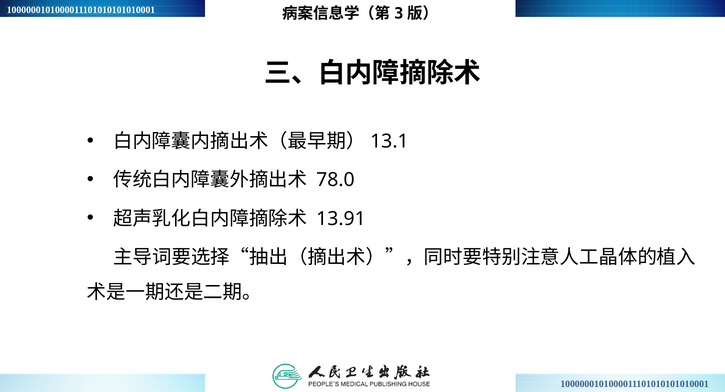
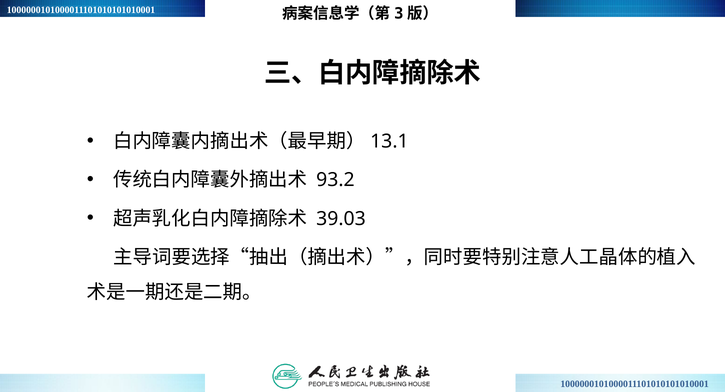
78.0: 78.0 -> 93.2 (335, 180)
13.91: 13.91 -> 39.03 (341, 219)
